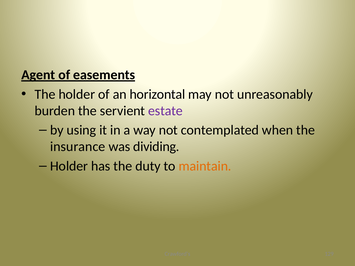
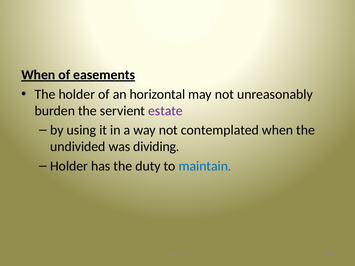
Agent: Agent -> When (38, 75)
insurance: insurance -> undivided (78, 147)
maintain colour: orange -> blue (205, 166)
